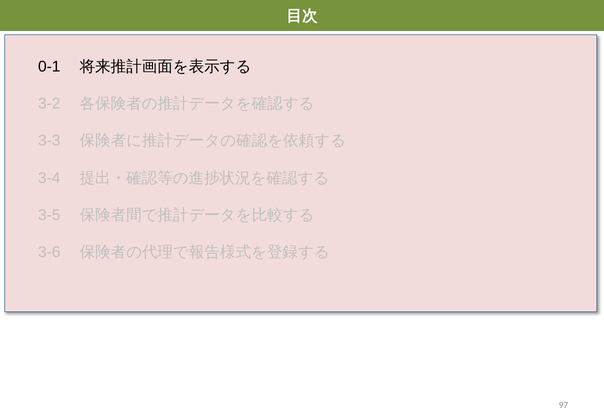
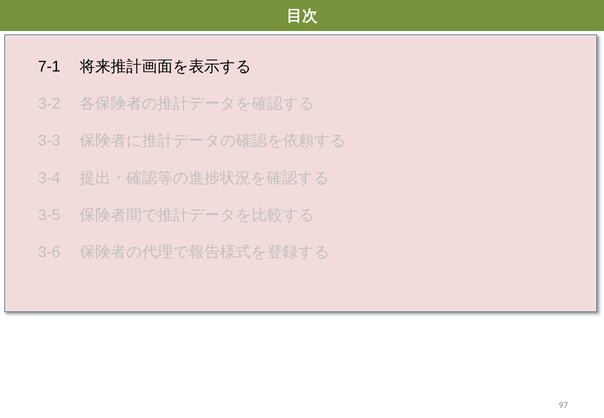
0-1: 0-1 -> 7-1 (49, 67)
